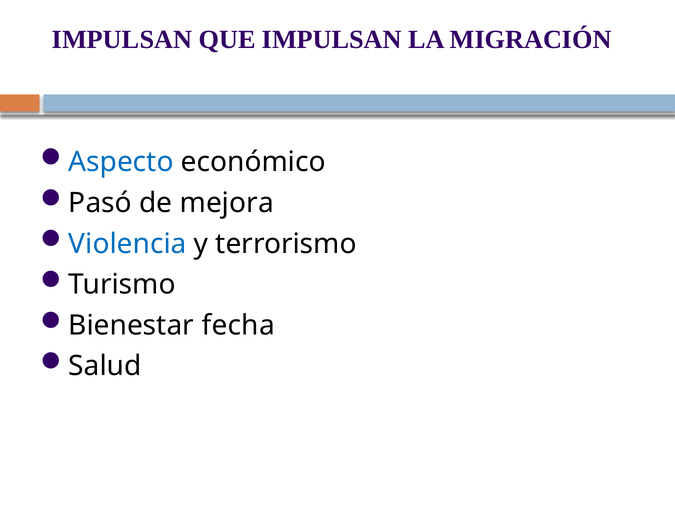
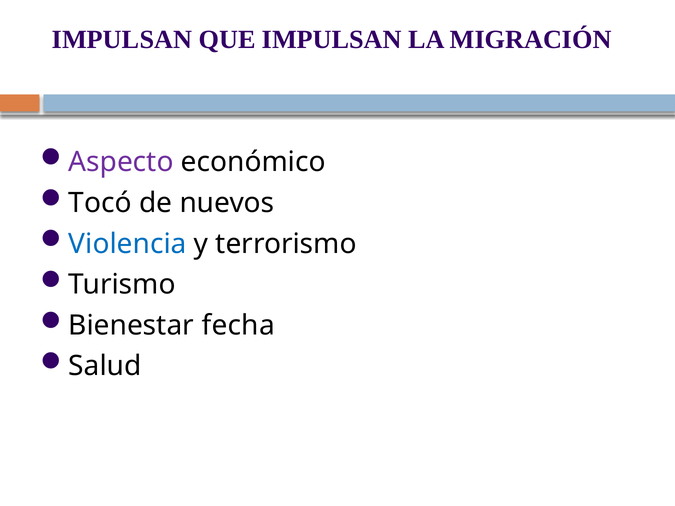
Aspecto colour: blue -> purple (121, 162)
Pasó: Pasó -> Tocó (100, 203)
mejora: mejora -> nuevos (227, 203)
